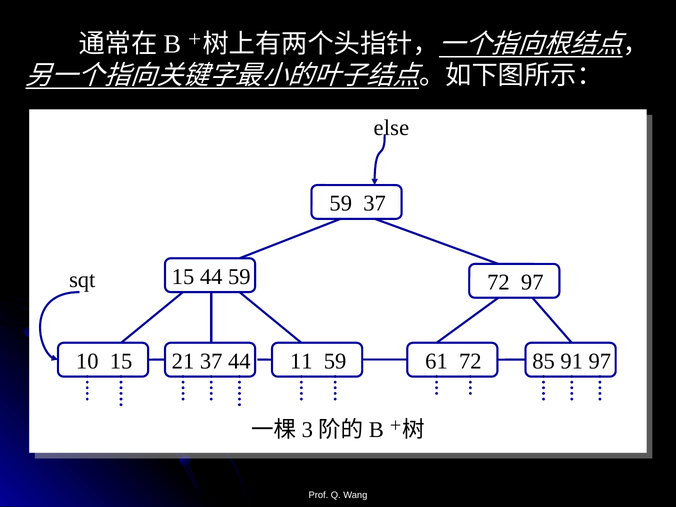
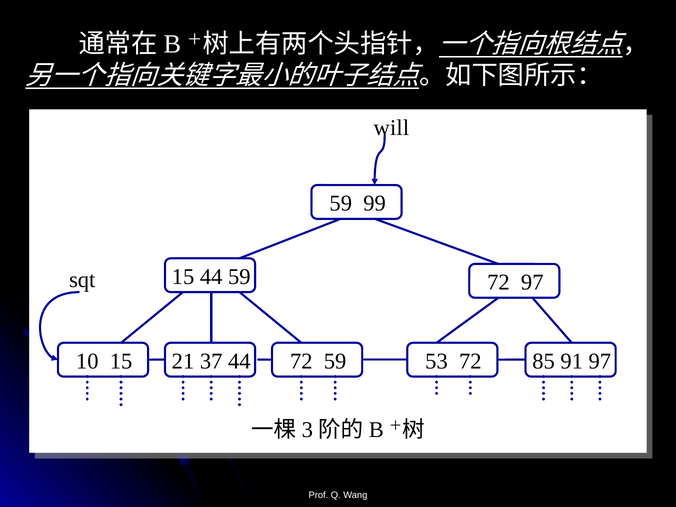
else: else -> will (391, 128)
37: 37 -> 99 (375, 204)
44 11: 11 -> 72 (301, 361)
61: 61 -> 53 (437, 361)
